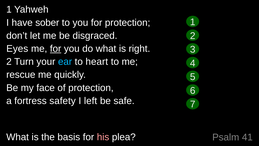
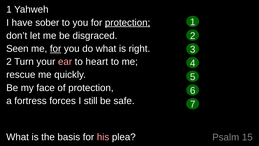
protection underline: none -> present (128, 23)
Eyes: Eyes -> Seen (17, 49)
ear colour: light blue -> pink (65, 62)
safety: safety -> forces (63, 101)
left: left -> still (91, 101)
41: 41 -> 15 (247, 137)
